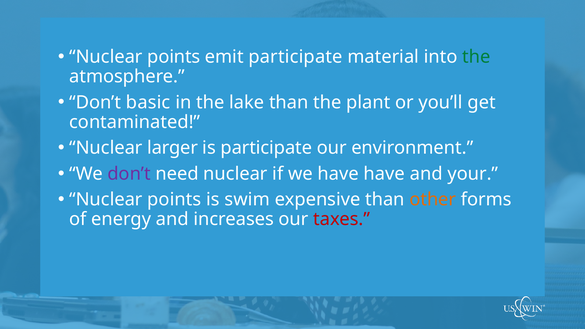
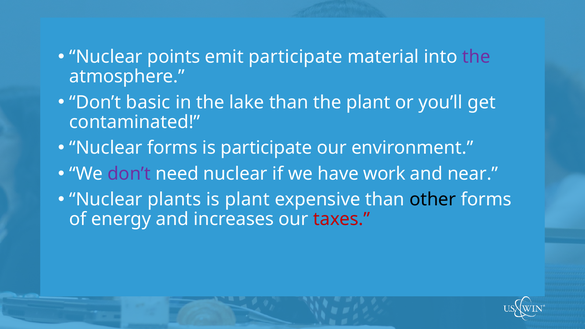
the colour: green -> purple (476, 57)
Nuclear larger: larger -> forms (172, 148)
have have: have -> work (384, 174)
your: your -> near (473, 174)
points: points -> plants (174, 200)
is swim: swim -> plant (247, 200)
other colour: orange -> black (433, 200)
